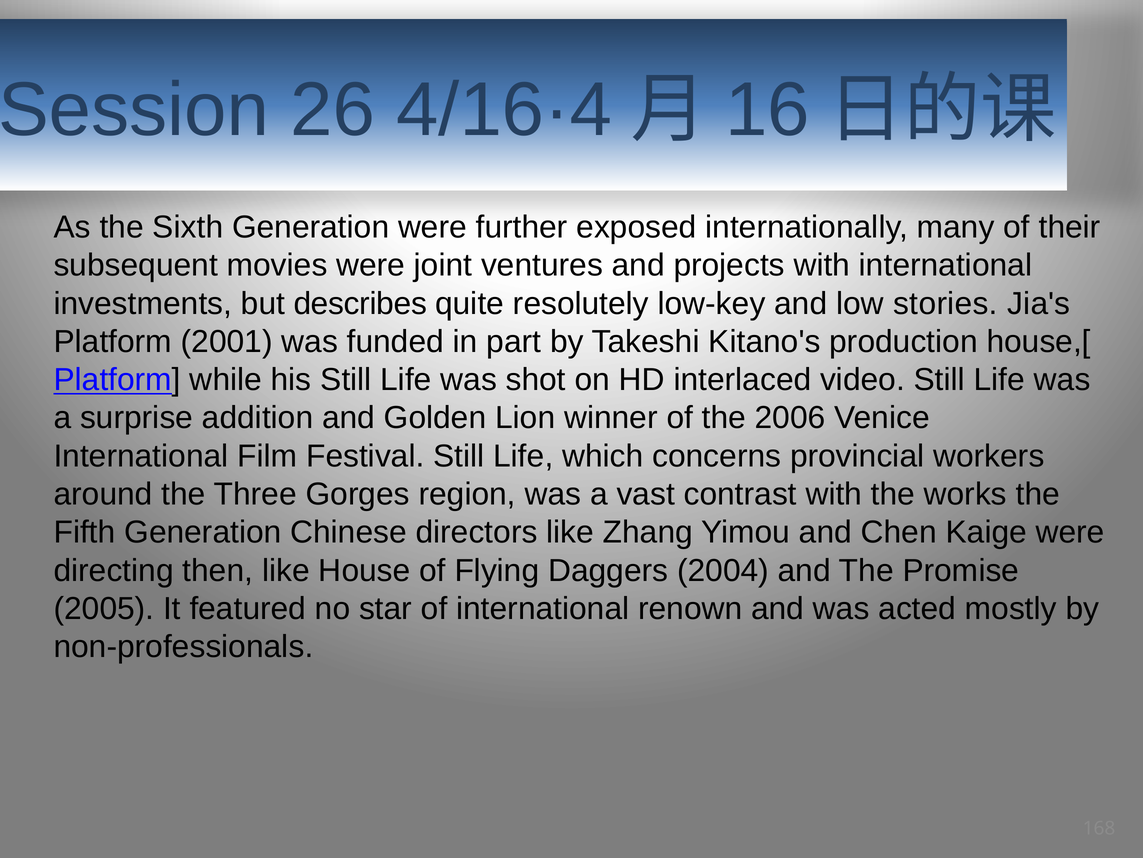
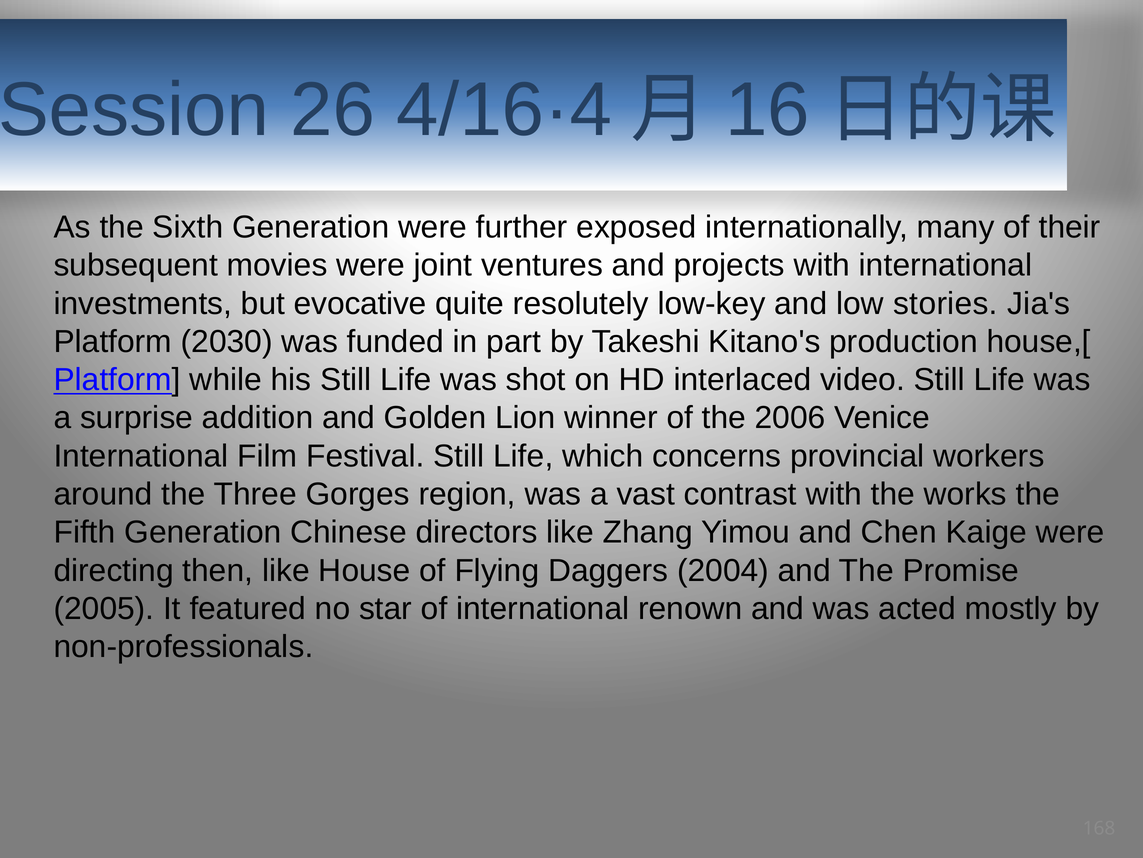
describes: describes -> evocative (360, 303)
2001: 2001 -> 2030 (227, 341)
